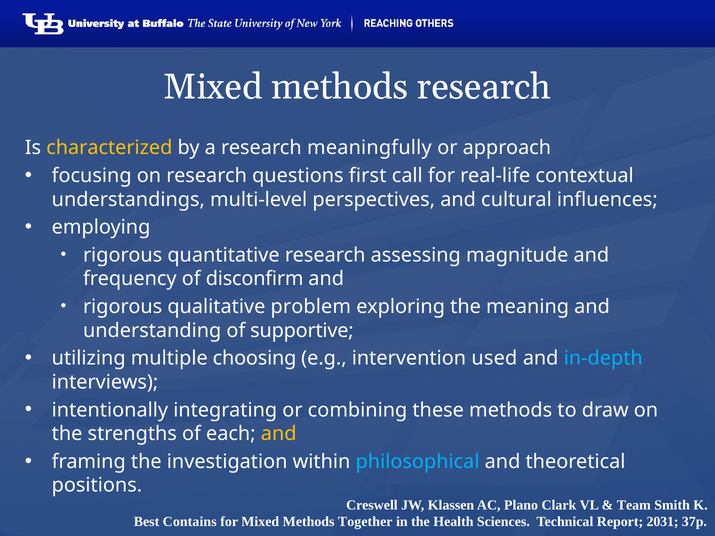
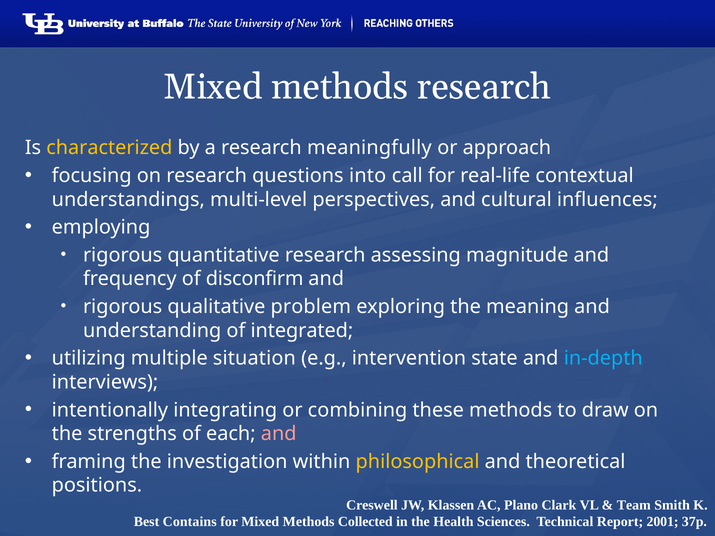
first: first -> into (368, 176)
supportive: supportive -> integrated (302, 331)
choosing: choosing -> situation (254, 359)
used: used -> state (494, 359)
and colour: yellow -> pink (279, 434)
philosophical colour: light blue -> yellow (418, 462)
Together: Together -> Collected (365, 522)
2031: 2031 -> 2001 (663, 522)
